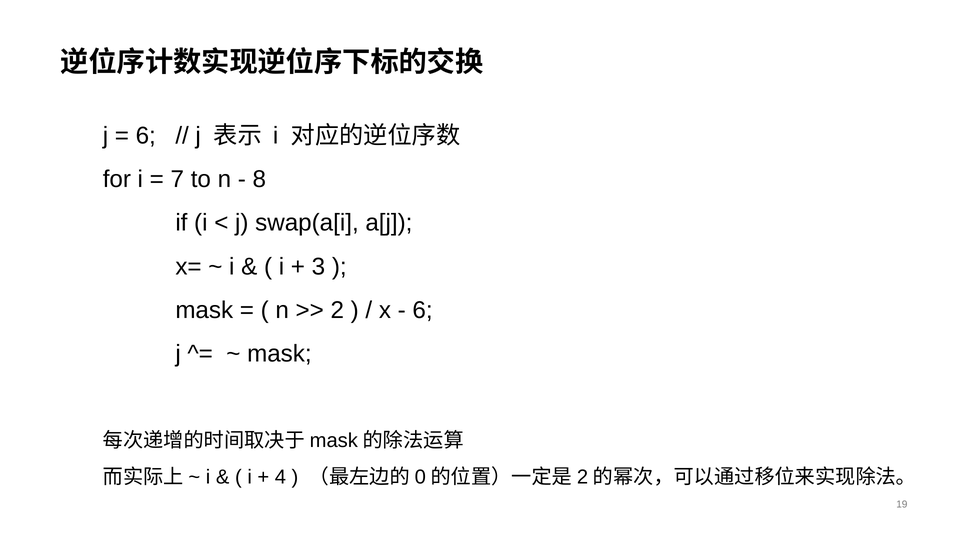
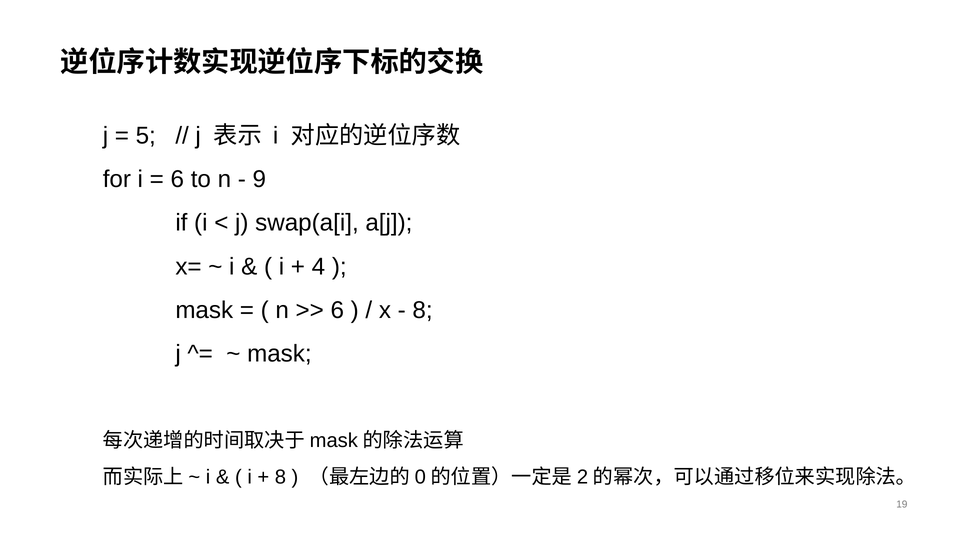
6: 6 -> 5 (146, 136)
7: 7 -> 6 (177, 179)
8: 8 -> 9 (259, 179)
3: 3 -> 4 (318, 266)
2: 2 -> 6 (337, 310)
6: 6 -> 8 (423, 310)
4: 4 -> 8 (280, 477)
